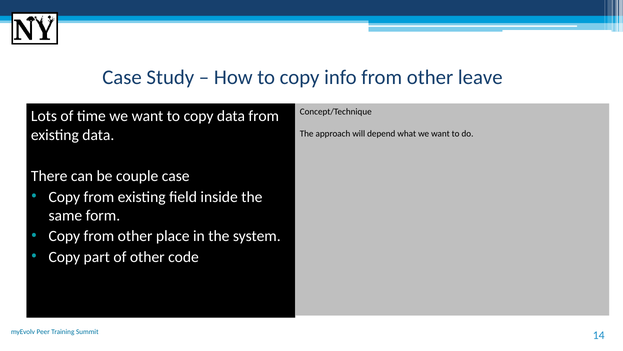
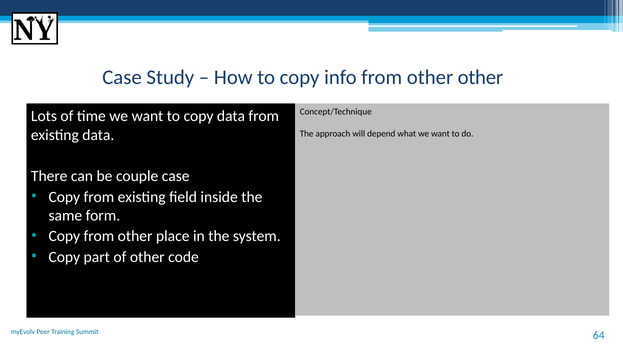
other leave: leave -> other (480, 77)
14: 14 -> 64 (599, 335)
